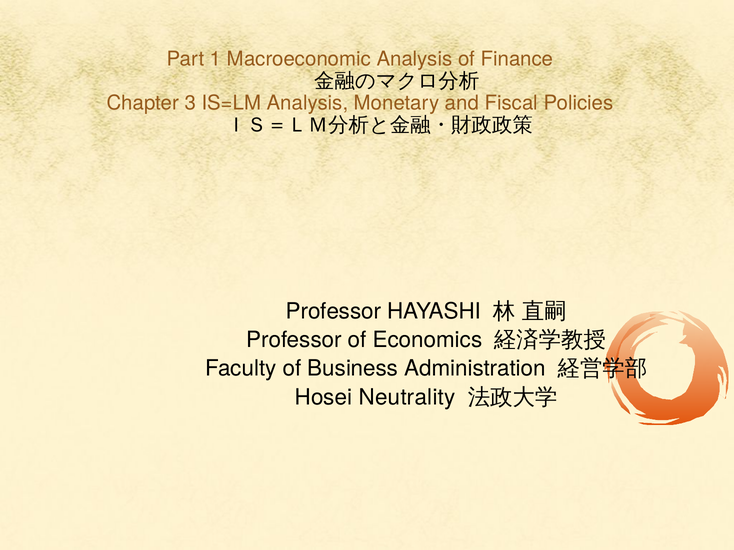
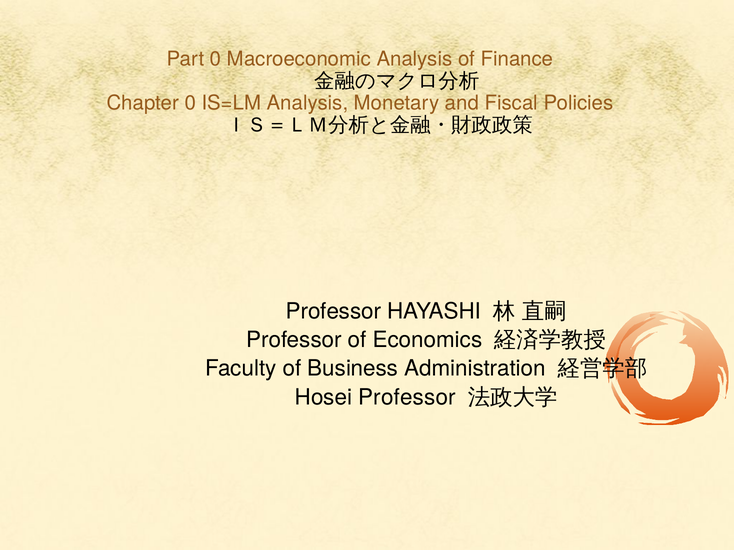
Part 1: 1 -> 0 (216, 59)
Chapter 3: 3 -> 0 (190, 103)
Hosei Neutrality: Neutrality -> Professor (407, 398)
